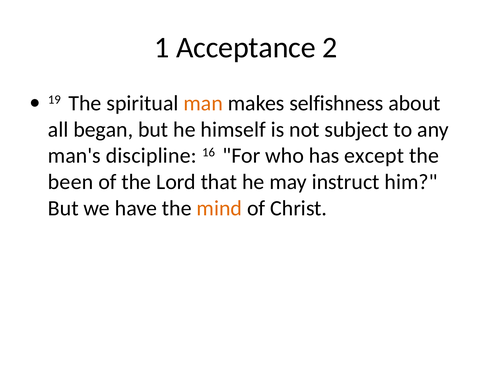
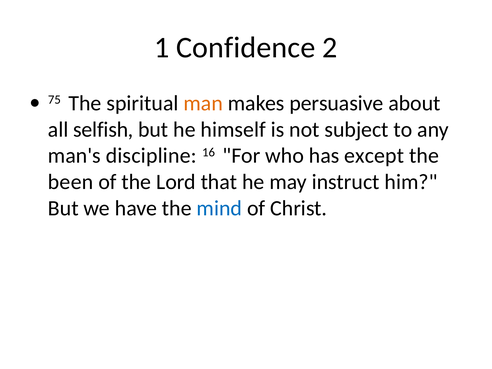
Acceptance: Acceptance -> Confidence (246, 48)
19: 19 -> 75 (54, 100)
selfishness: selfishness -> persuasive (336, 103)
began: began -> selfish (103, 129)
mind colour: orange -> blue (219, 208)
